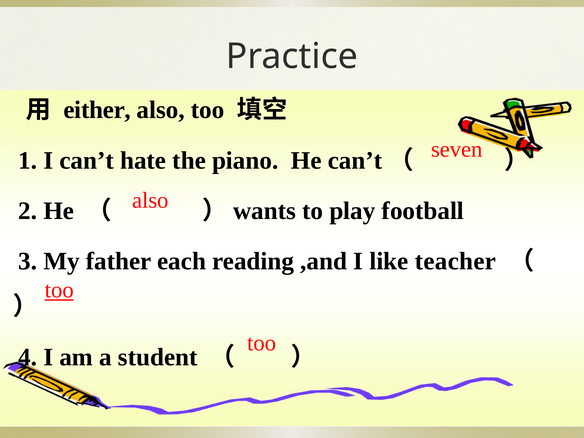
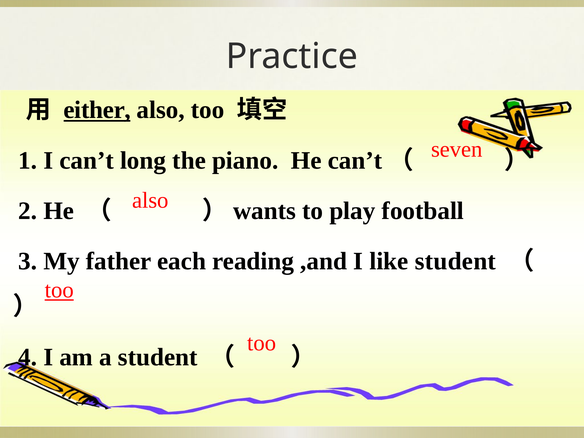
either underline: none -> present (97, 110)
hate: hate -> long (143, 160)
like teacher: teacher -> student (455, 261)
